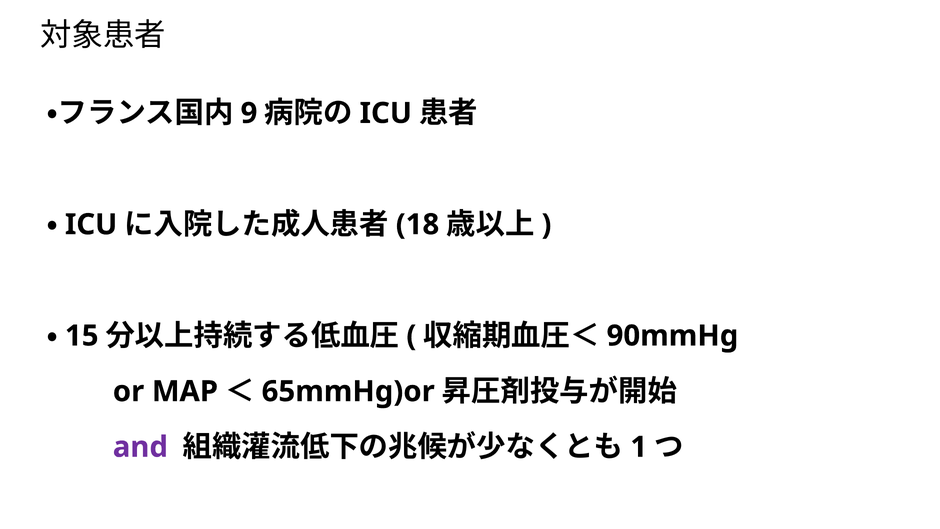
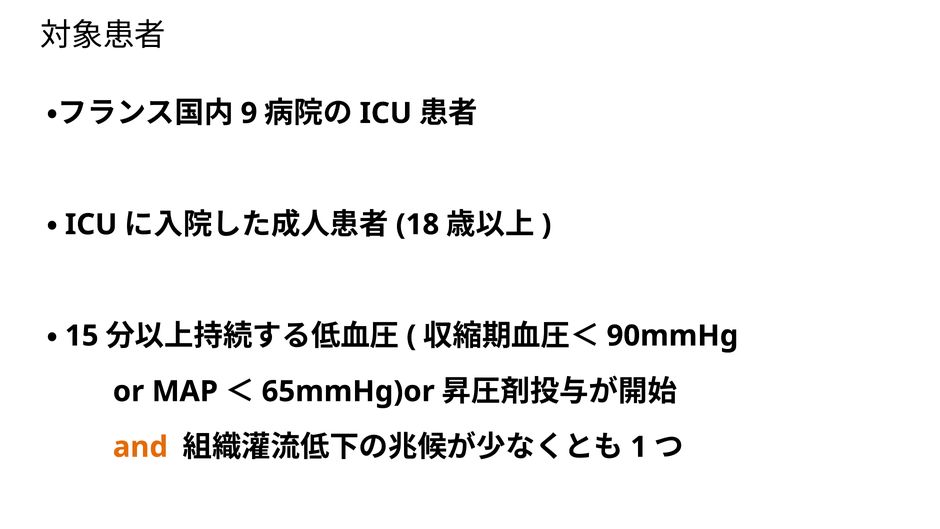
and colour: purple -> orange (140, 447)
